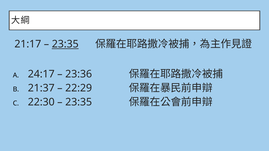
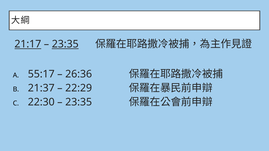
21:17 underline: none -> present (28, 44)
24:17: 24:17 -> 55:17 (41, 74)
23:36: 23:36 -> 26:36 (79, 74)
